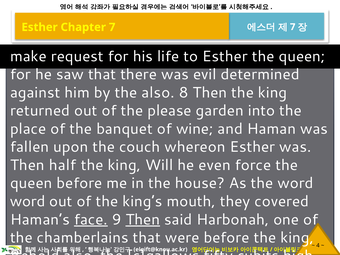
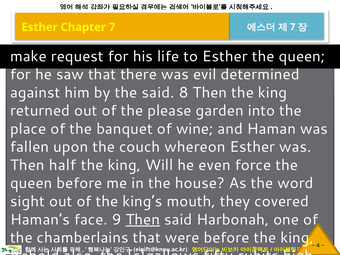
the also: also -> said (158, 93)
word: word -> sight (27, 201)
face underline: present -> none (91, 220)
